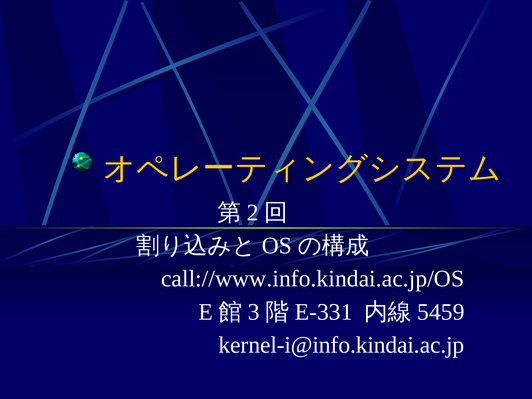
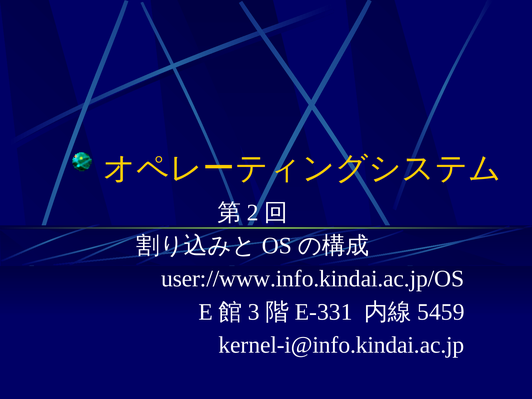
call://www.info.kindai.ac.jp/OS: call://www.info.kindai.ac.jp/OS -> user://www.info.kindai.ac.jp/OS (313, 279)
